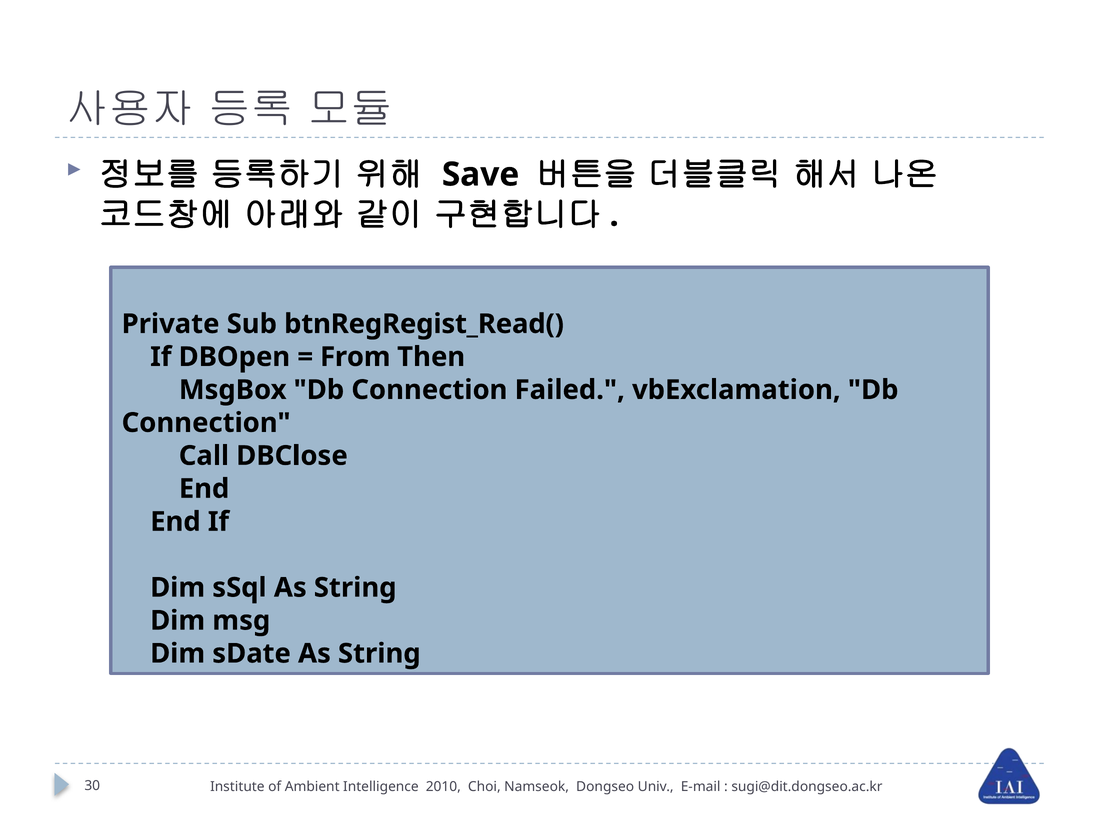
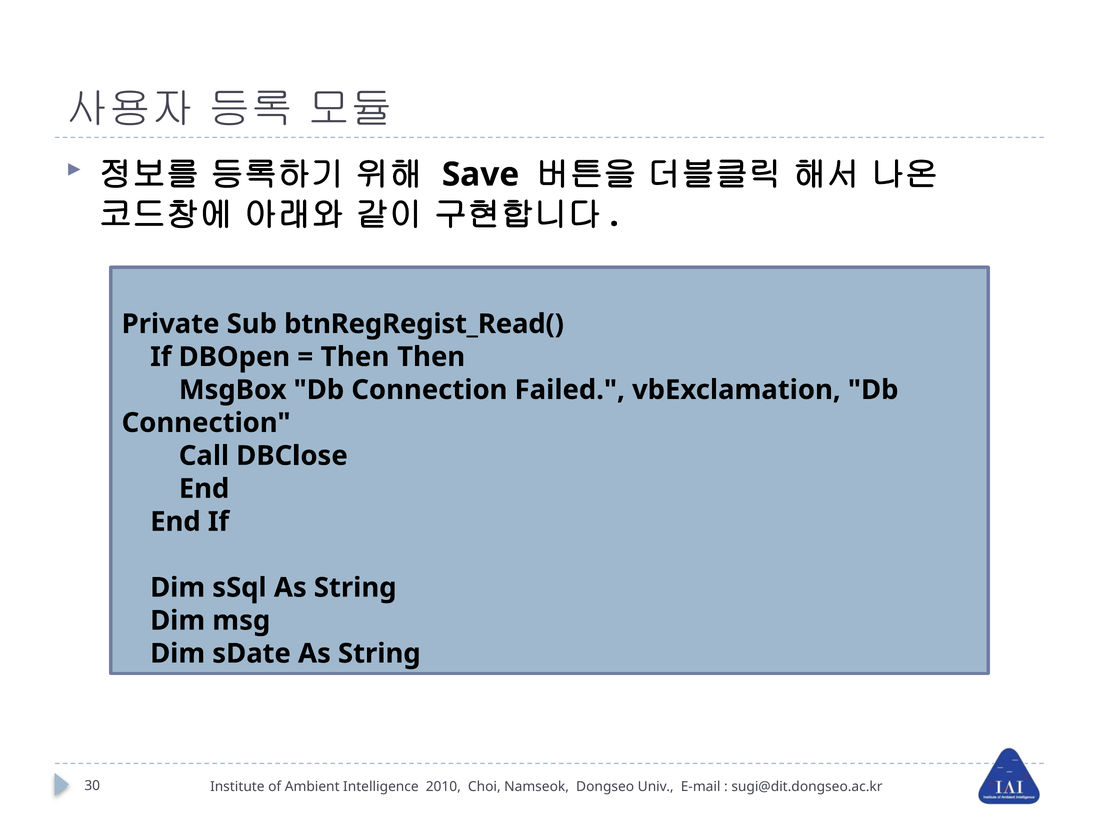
From: From -> Then (355, 357)
